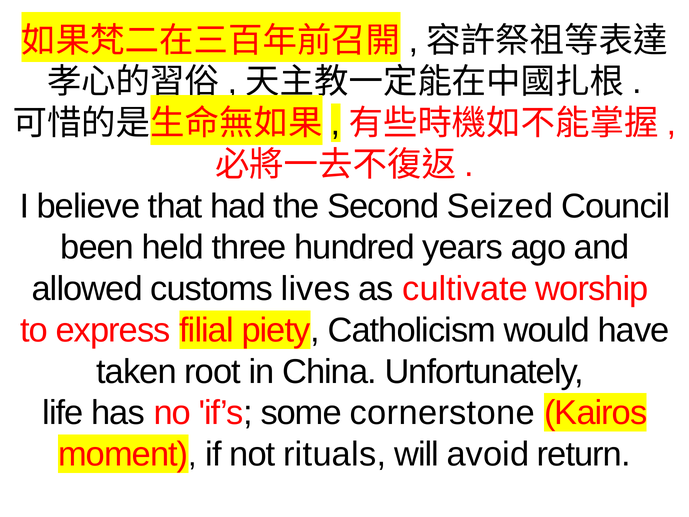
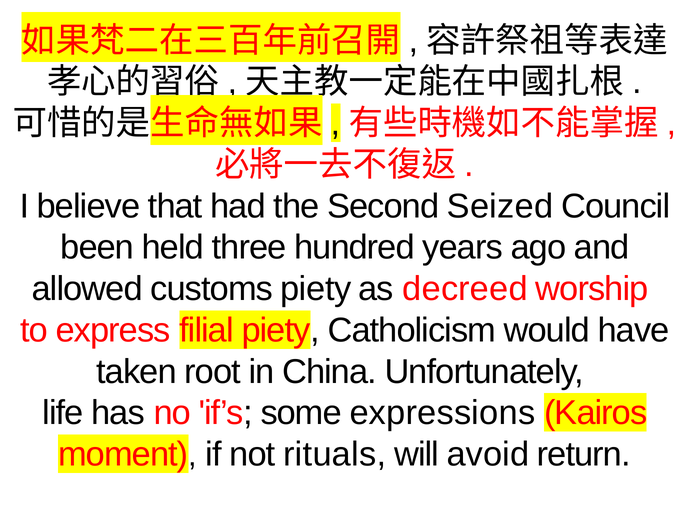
customs lives: lives -> piety (316, 289)
cultivate: cultivate -> decreed (465, 289)
cornerstone: cornerstone -> expressions (442, 413)
